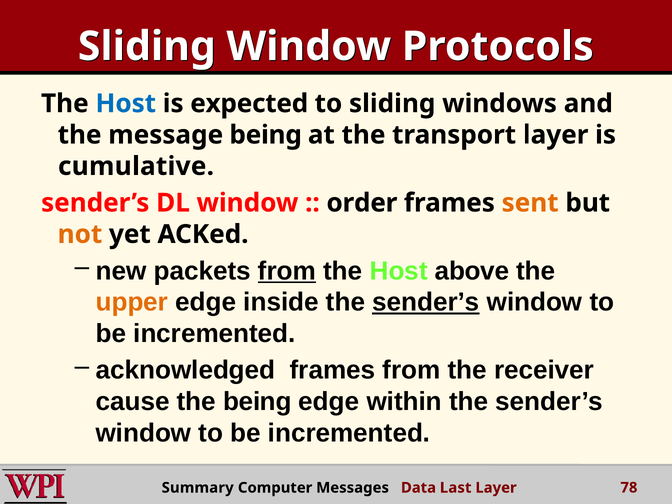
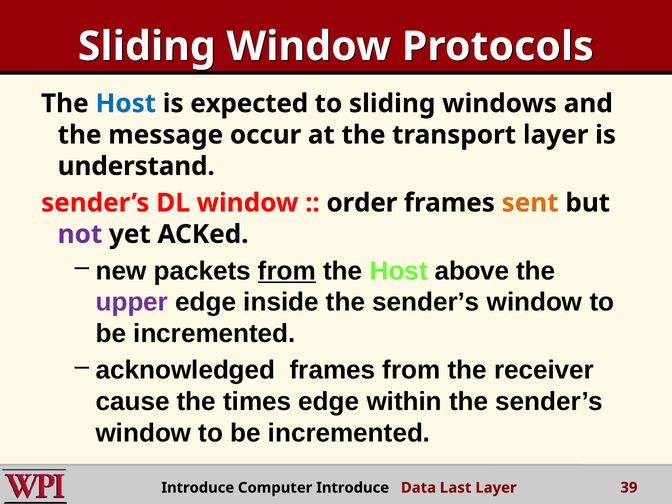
message being: being -> occur (266, 135)
cumulative: cumulative -> understand (136, 166)
not colour: orange -> purple (80, 234)
upper colour: orange -> purple (132, 302)
sender’s underline: present -> none (426, 302)
the being: being -> times (257, 402)
Summary: Summary -> Introduce (198, 488)
Computer Messages: Messages -> Introduce (353, 488)
78: 78 -> 39 (629, 488)
